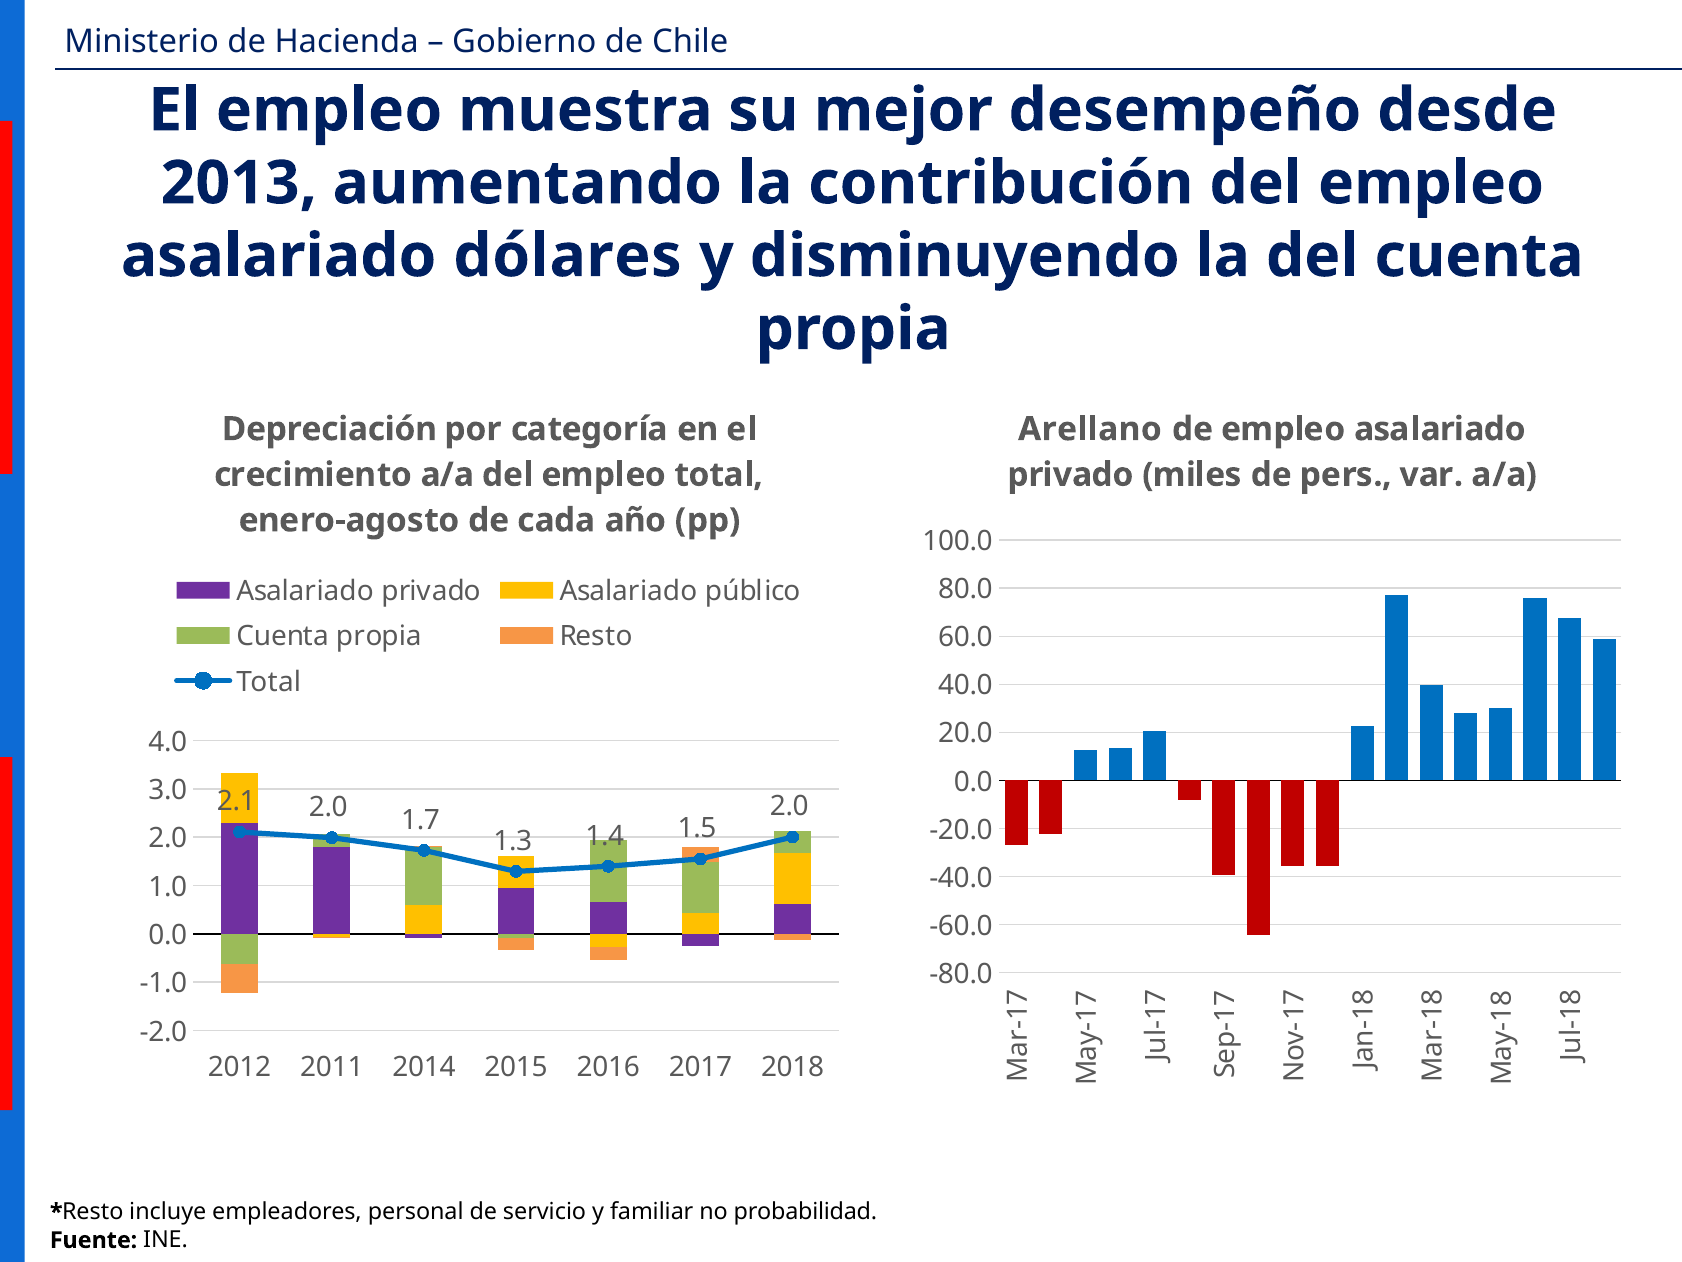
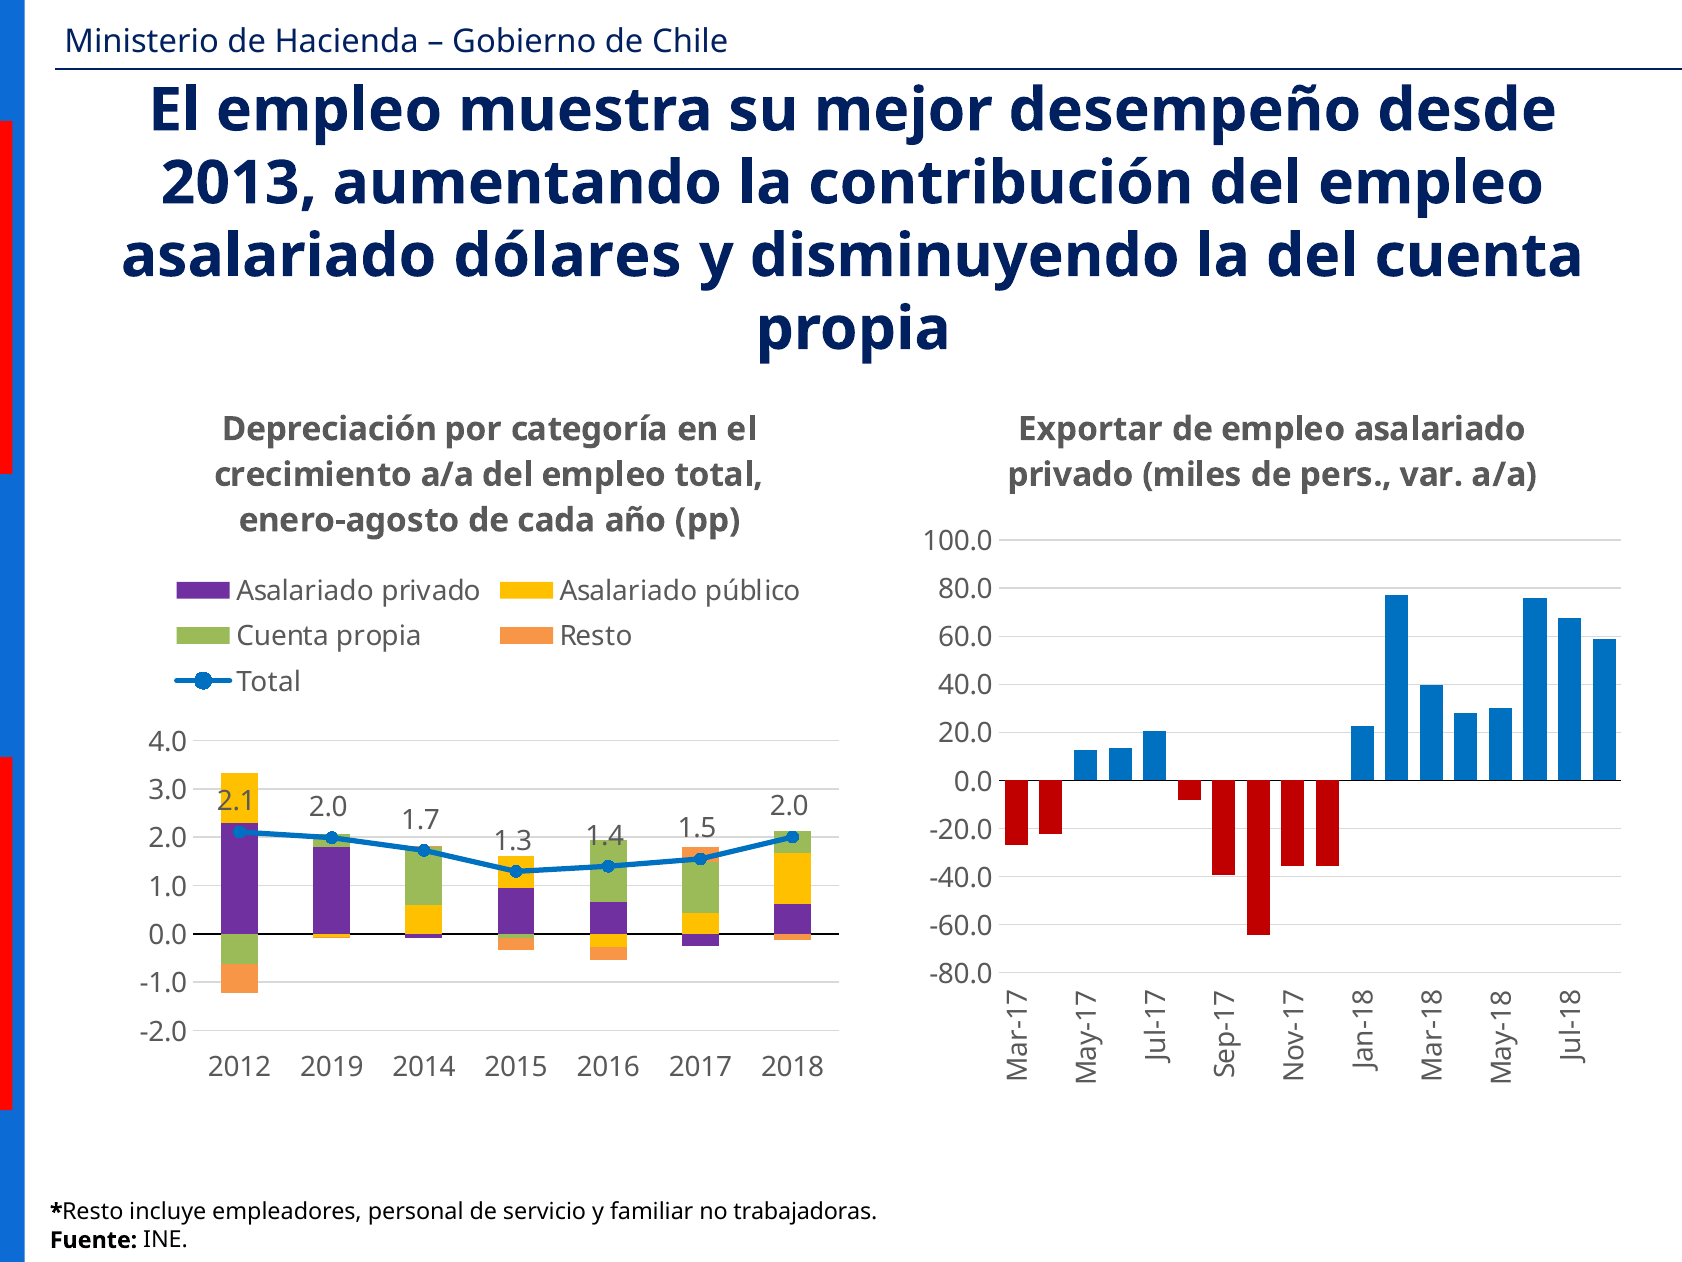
Arellano: Arellano -> Exportar (1090, 429)
2011: 2011 -> 2019 (332, 1067)
probabilidad: probabilidad -> trabajadoras (805, 1212)
